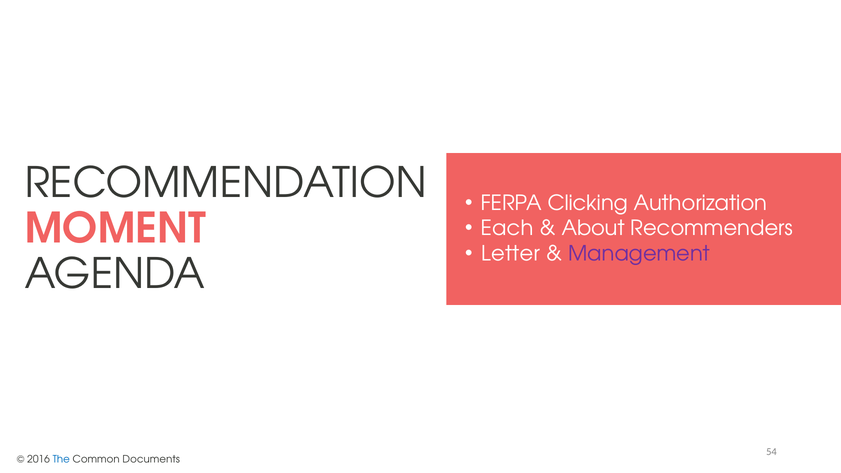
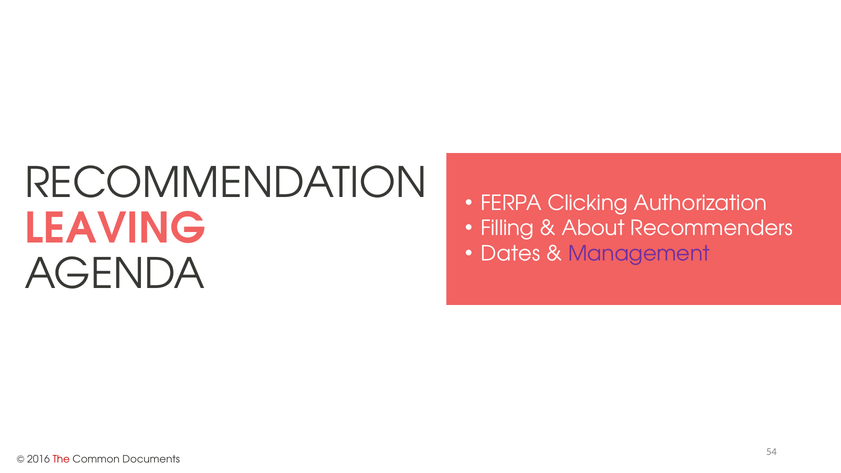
Each: Each -> Filling (507, 229)
MOMENT: MOMENT -> LEAVING (115, 229)
Letter: Letter -> Dates (511, 254)
The colour: blue -> red (61, 459)
